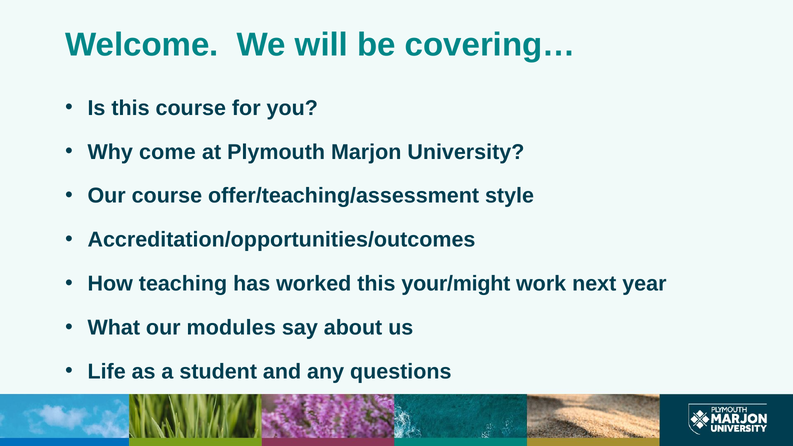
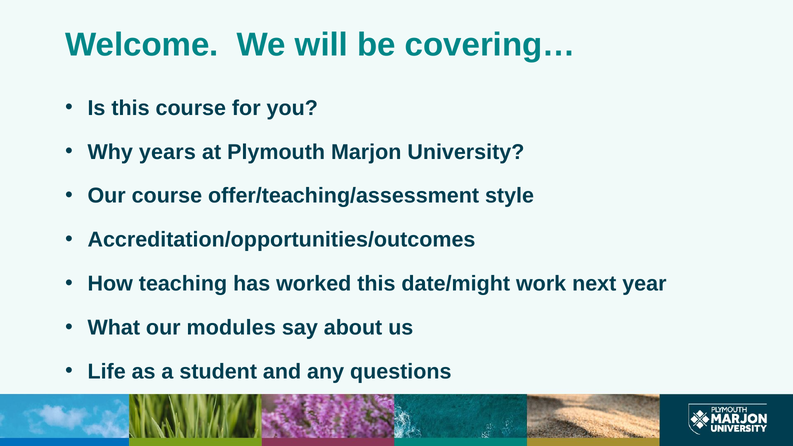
come: come -> years (167, 152)
your/might: your/might -> date/might (456, 284)
